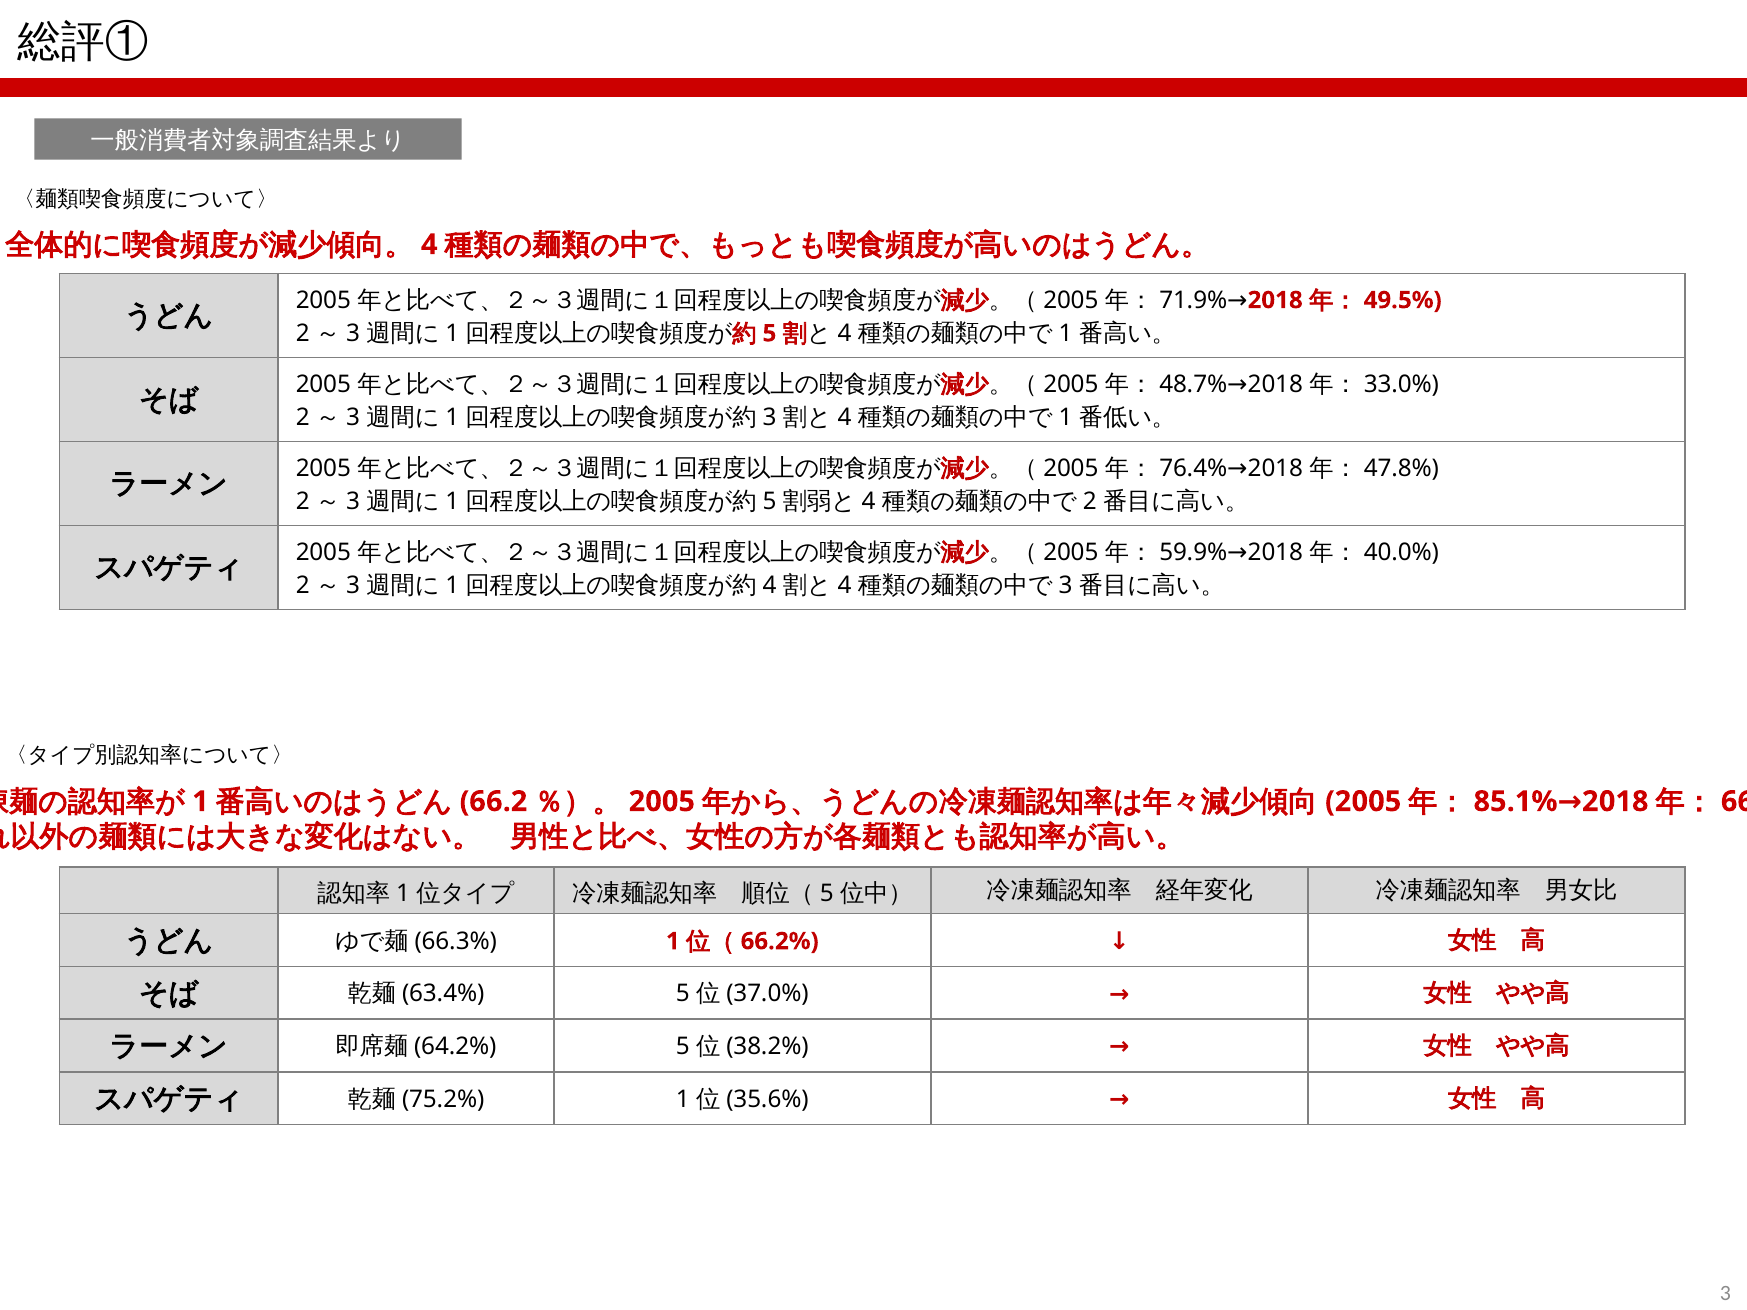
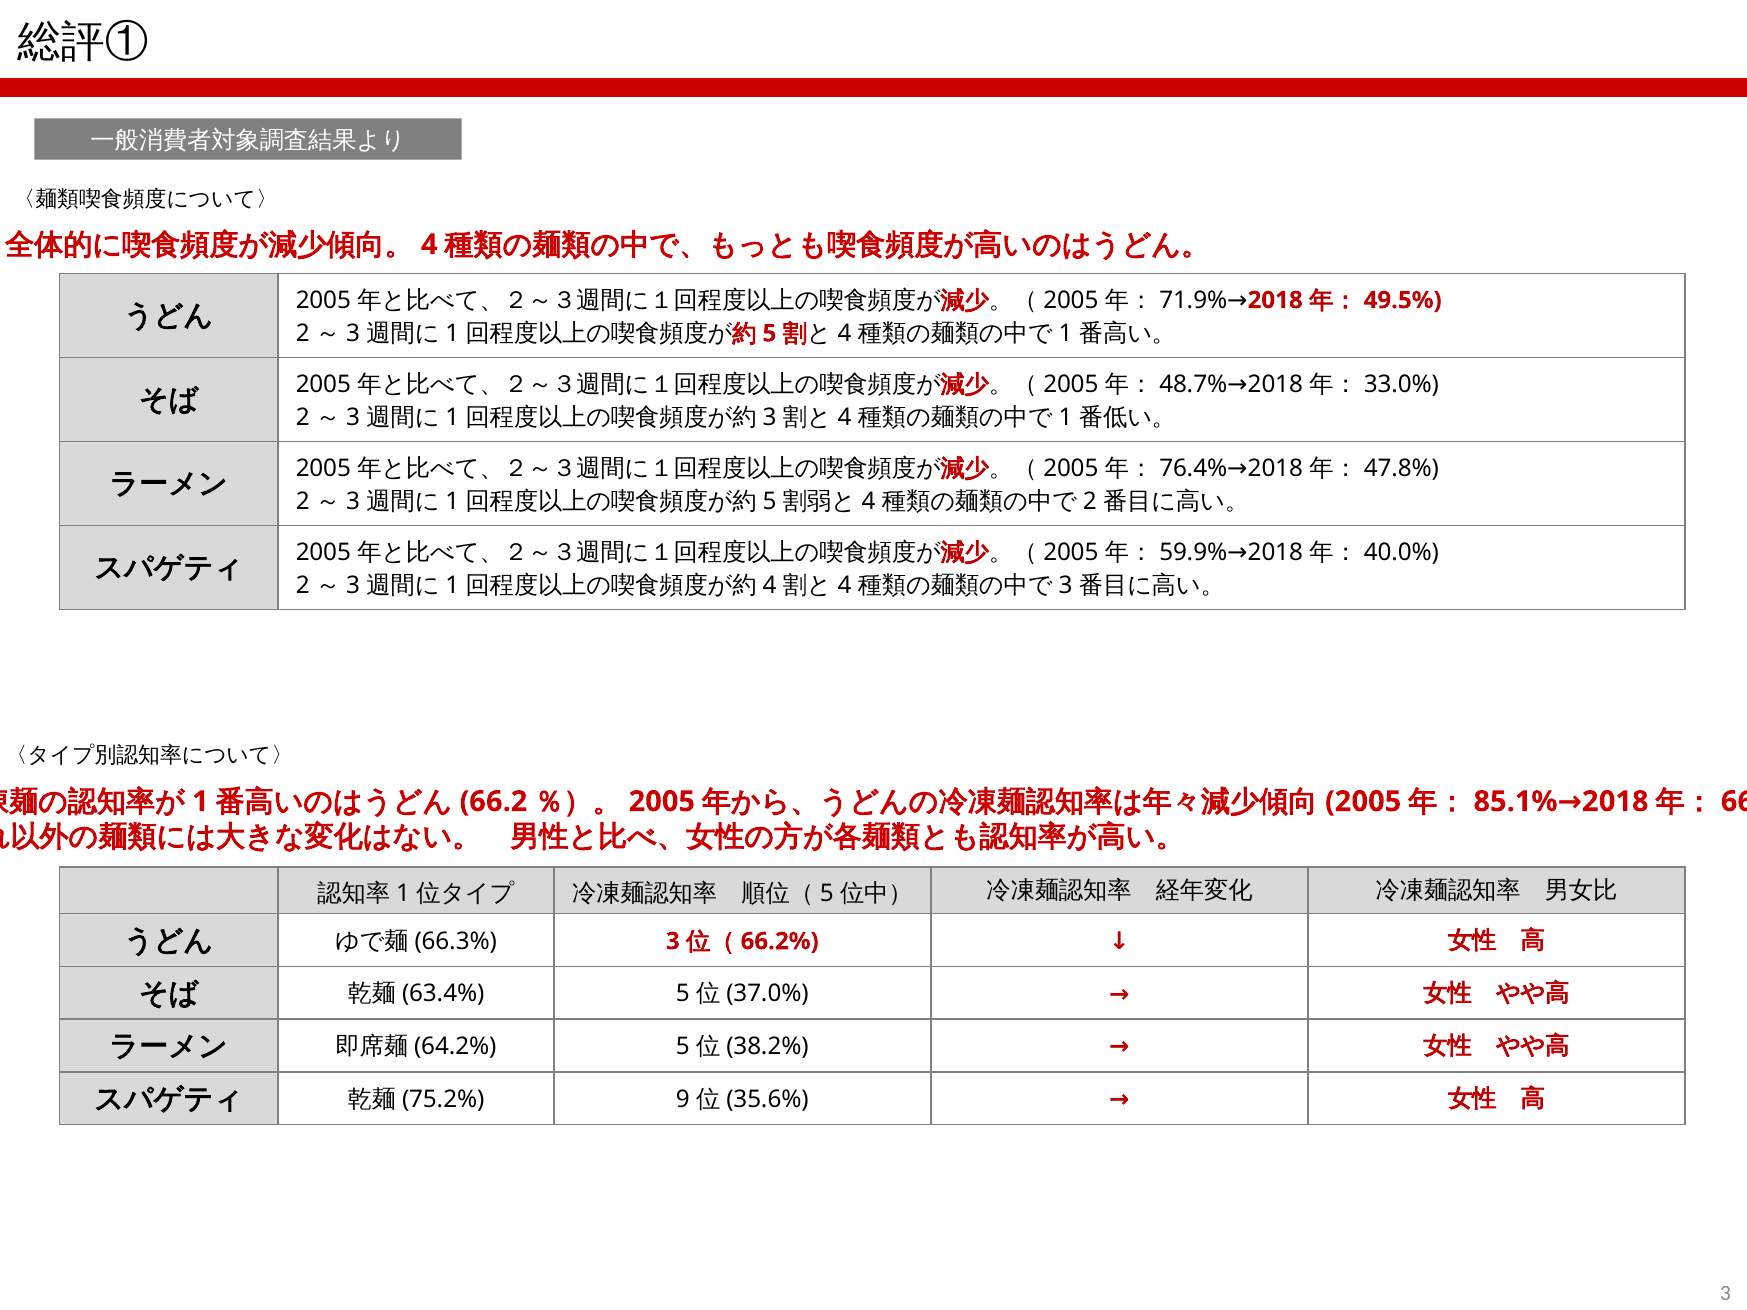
1: 1 -> 3 (673, 941)
1: 1 -> 9 (683, 1100)
